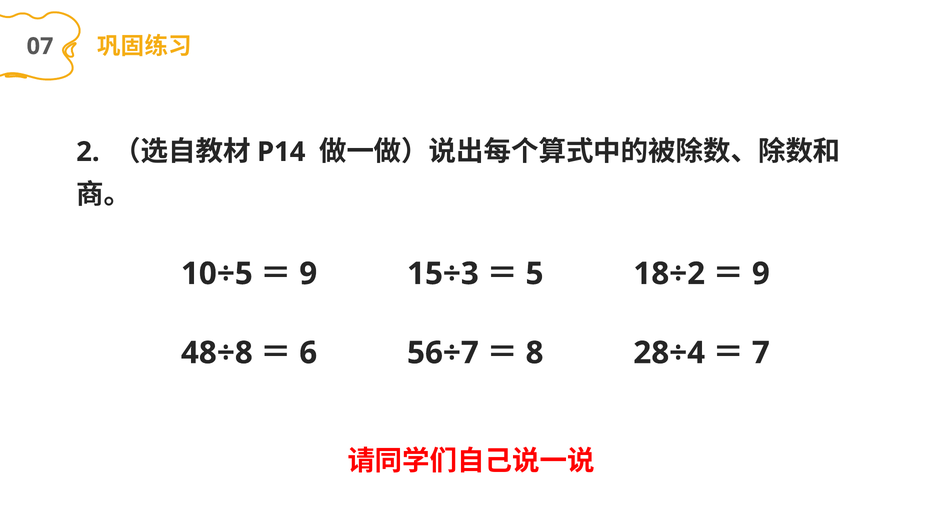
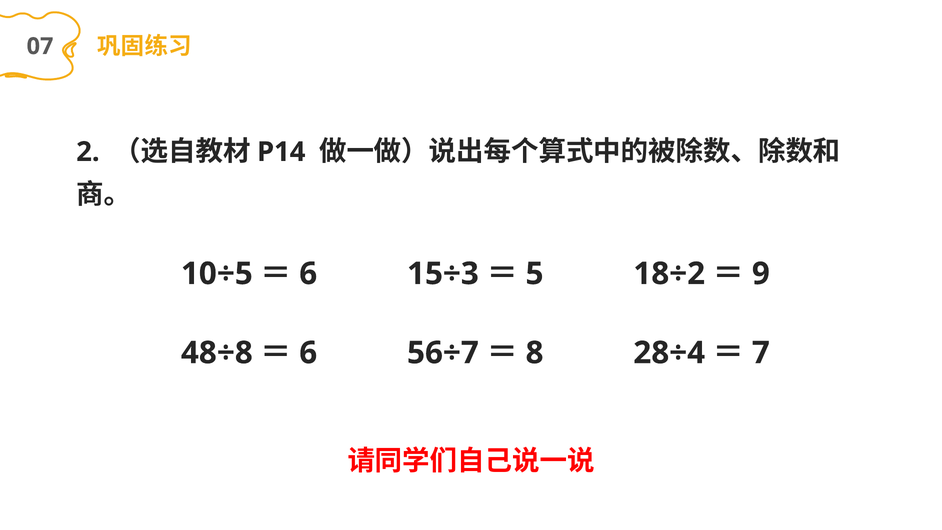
9: 9 -> 6 (308, 274)
